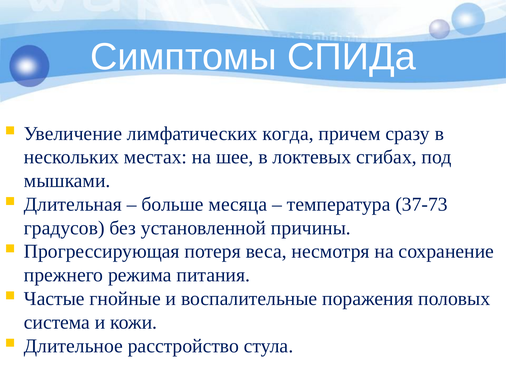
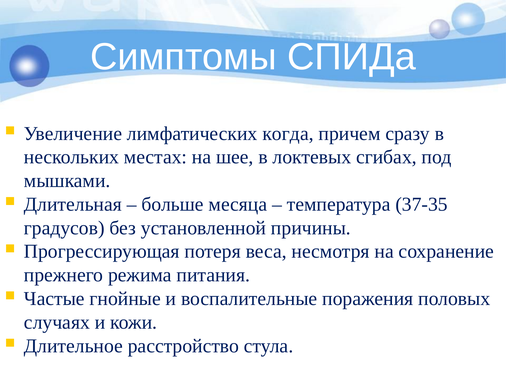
37-73: 37-73 -> 37-35 (422, 205)
система: система -> случаях (57, 323)
